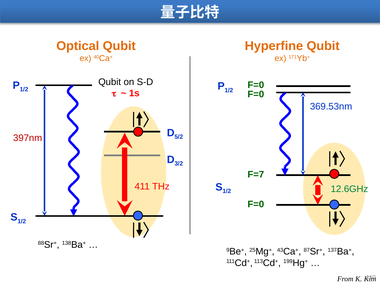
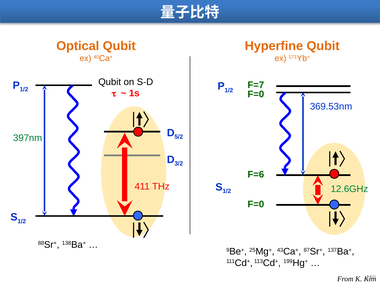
F=0: F=0 -> F=7 (256, 85)
397nm colour: red -> green (28, 138)
F=7: F=7 -> F=6 (256, 174)
